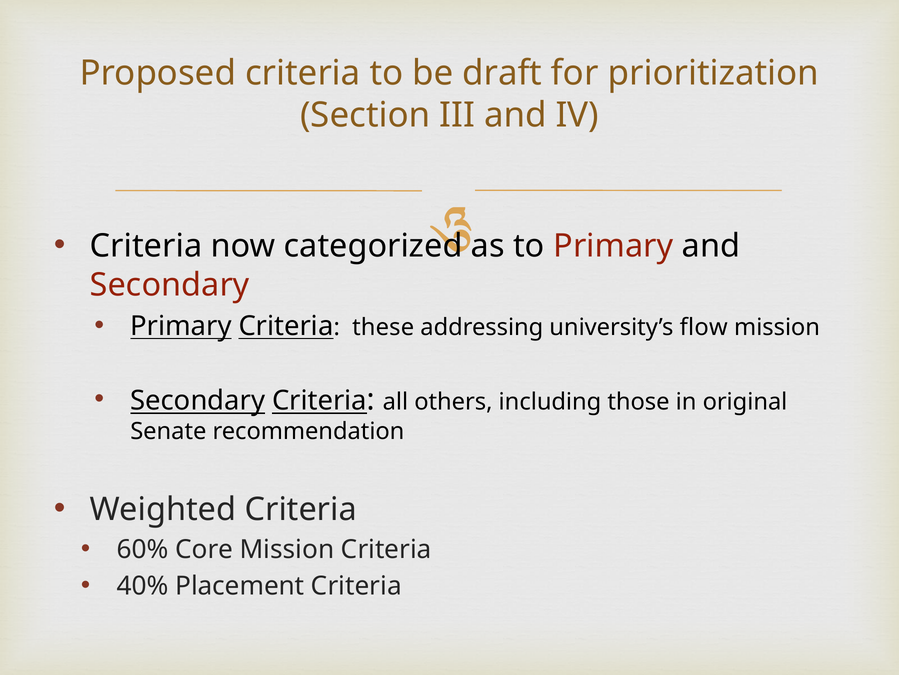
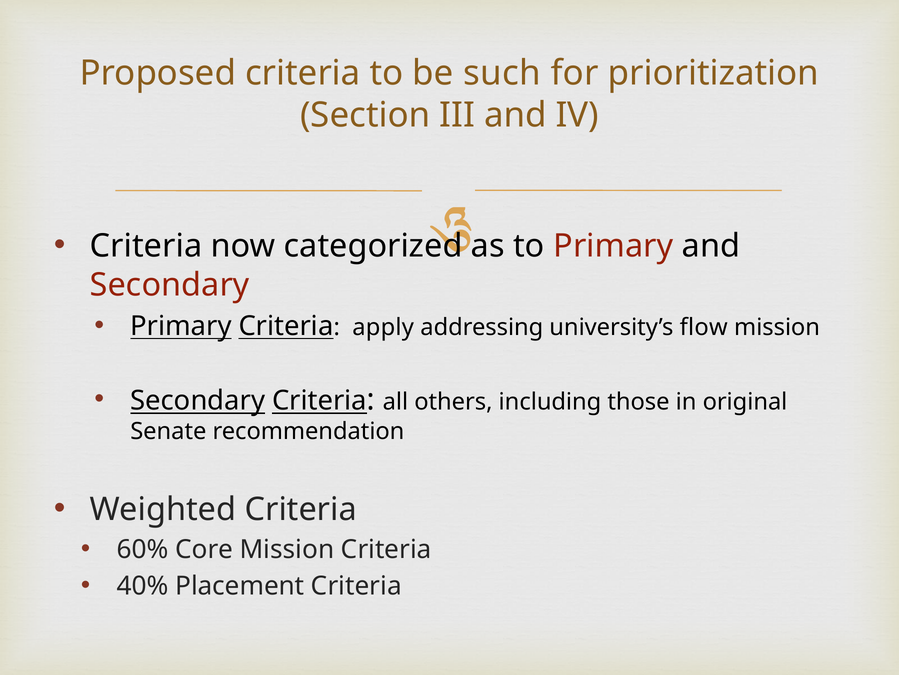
draft: draft -> such (502, 73)
these: these -> apply (383, 327)
